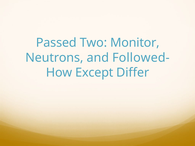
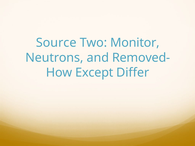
Passed: Passed -> Source (56, 43)
Followed-: Followed- -> Removed- (141, 58)
